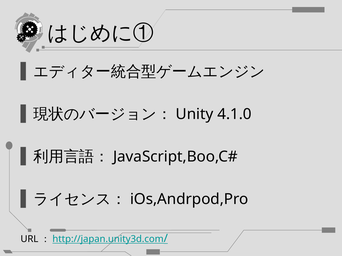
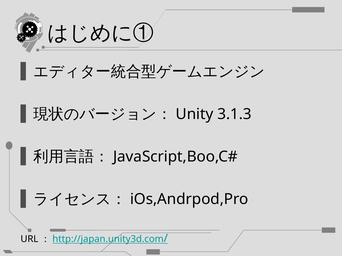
4.1.0: 4.1.0 -> 3.1.3 (234, 114)
